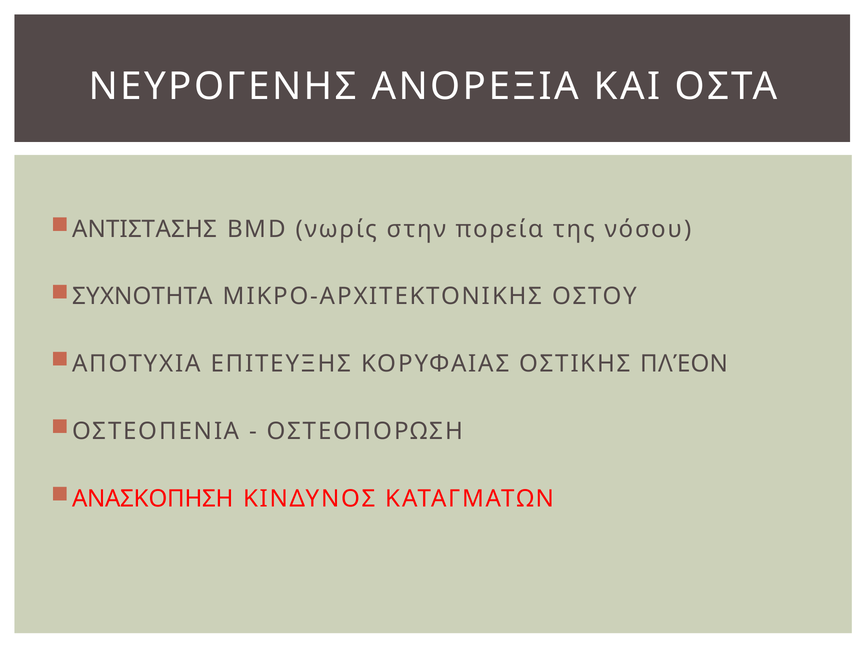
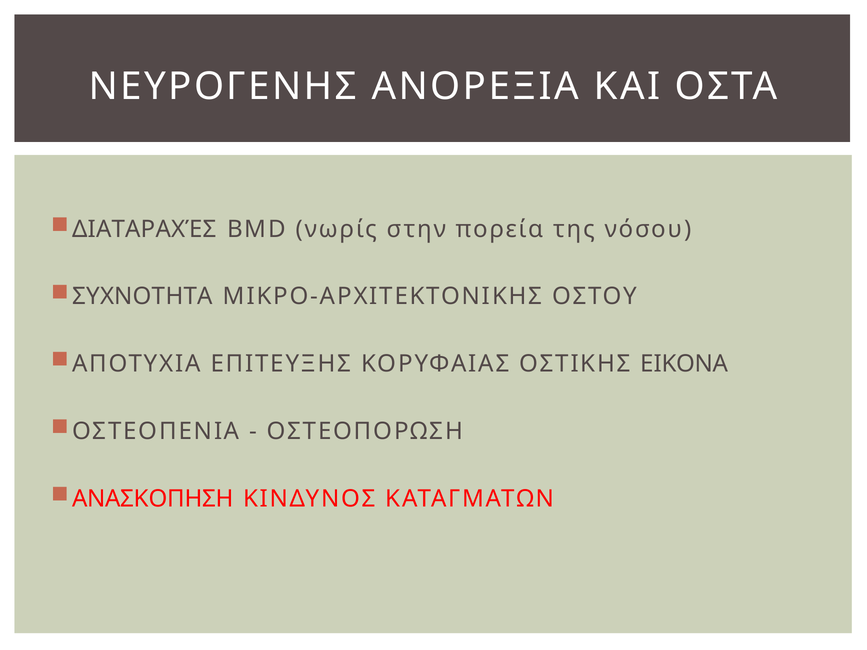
ΑΝΤΙΣΤΑΣΗΣ: ΑΝΤΙΣΤΑΣΗΣ -> ΔΙΑΤΑΡΑΧΈΣ (144, 229)
ΠΛΈΟΝ: ΠΛΈΟΝ -> ΕΙΚΟΝΑ (684, 364)
